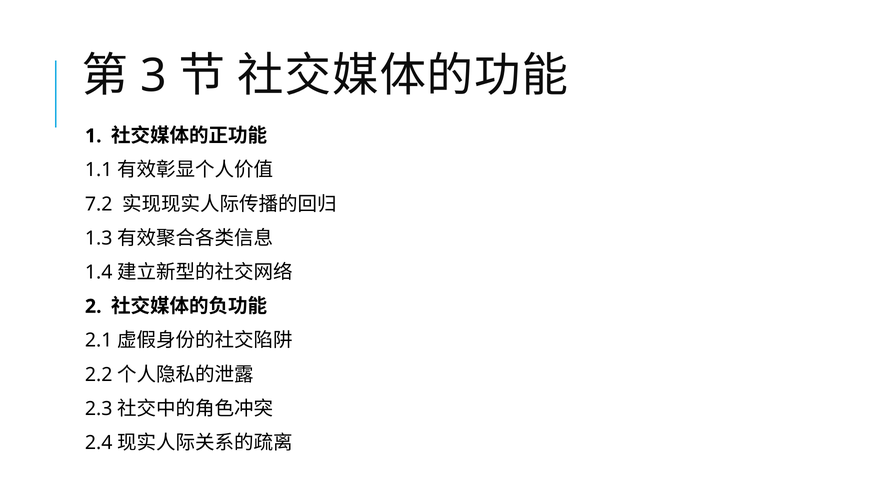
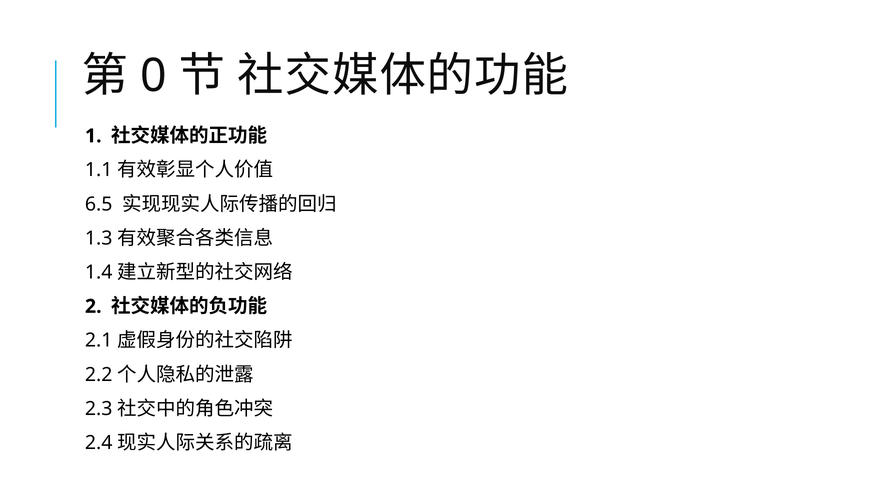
3: 3 -> 0 (153, 76)
7.2: 7.2 -> 6.5 (99, 204)
